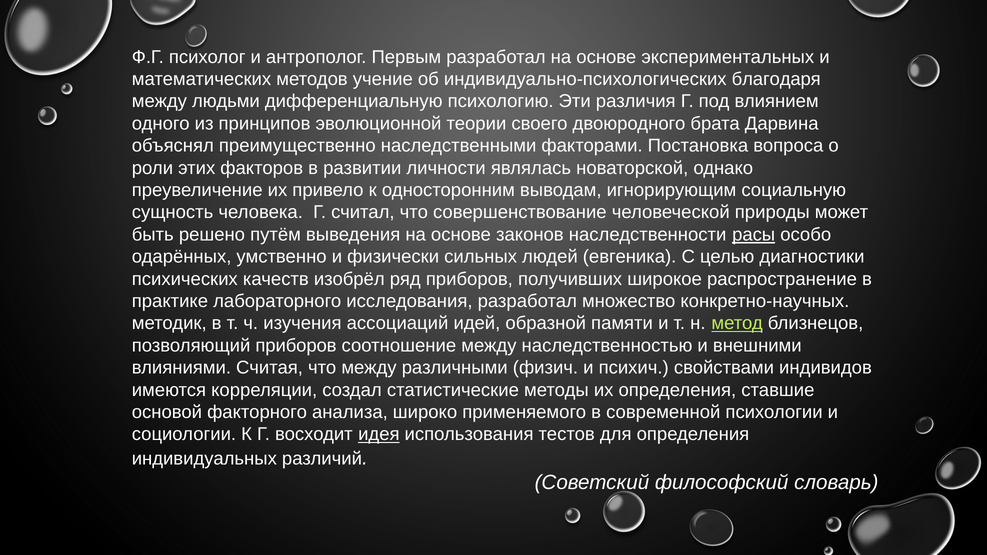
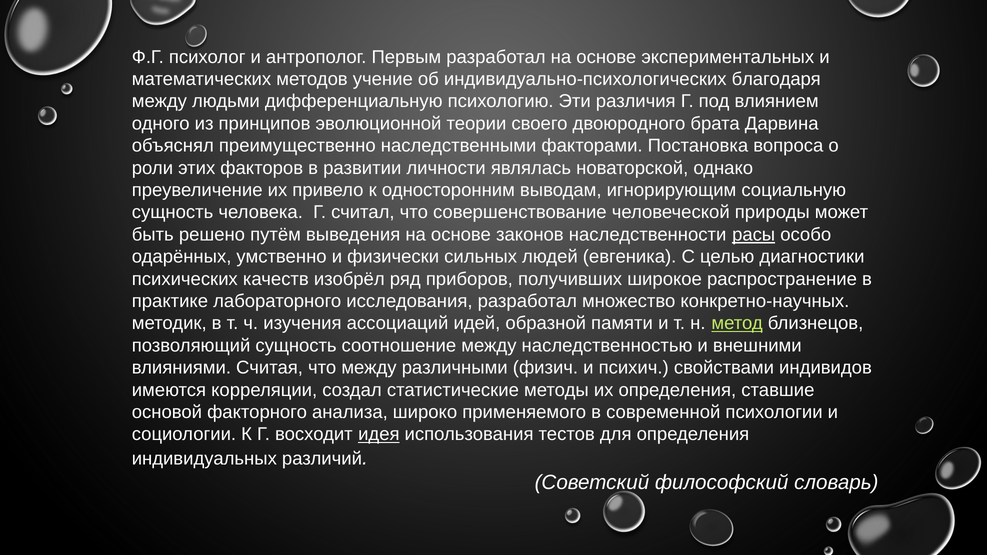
позволяющий приборов: приборов -> сущность (296, 346)
